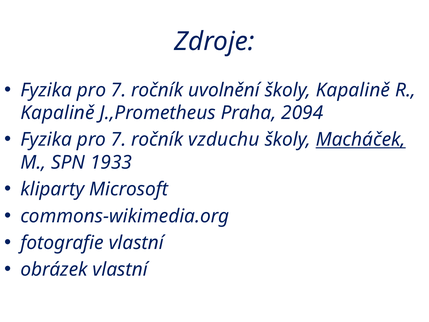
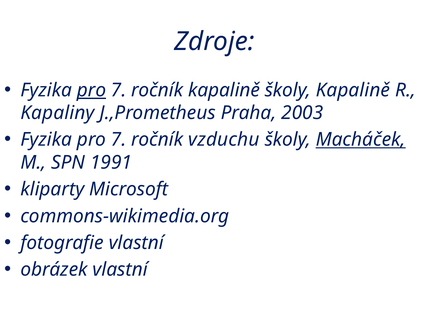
pro underline: none -> present (92, 90)
ročník uvolnění: uvolnění -> kapalině (224, 90)
Kapalině: Kapalině -> Kapaliny (57, 113)
2094: 2094 -> 2003 (302, 113)
1933: 1933 -> 1991 (111, 162)
